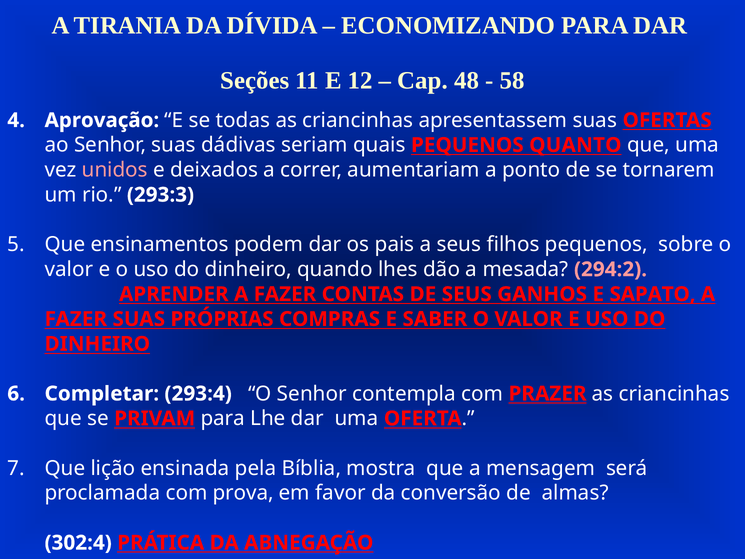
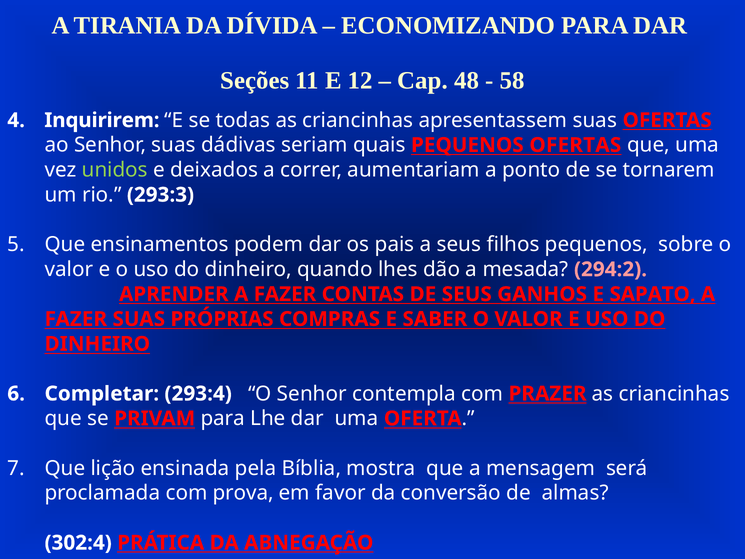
Aprovação: Aprovação -> Inquirirem (102, 120)
PEQUENOS QUANTO: QUANTO -> OFERTAS (575, 145)
unidos colour: pink -> light green (115, 170)
